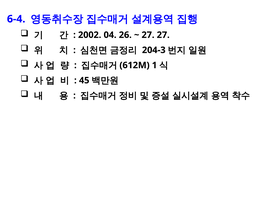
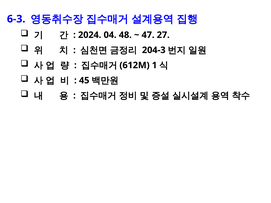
6-4: 6-4 -> 6-3 (16, 19)
2002: 2002 -> 2024 (90, 35)
26: 26 -> 48 (125, 35)
27: 27 -> 47 (148, 35)
